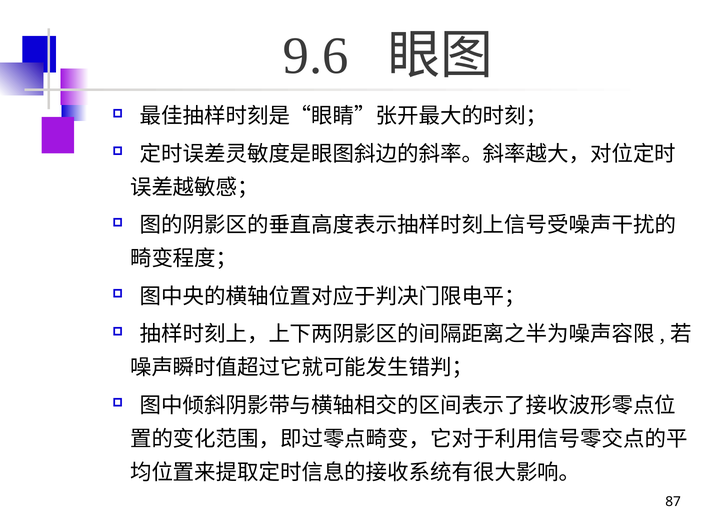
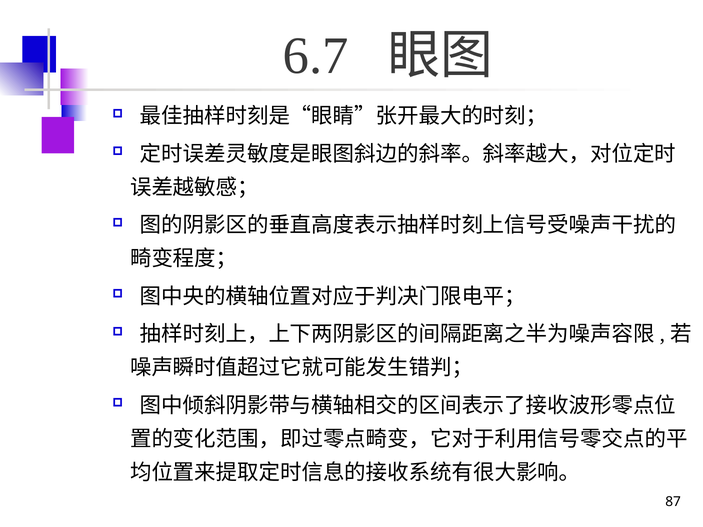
9.6: 9.6 -> 6.7 (316, 56)
